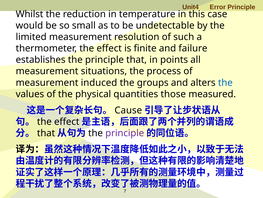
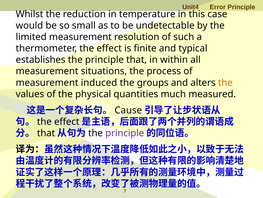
failure: failure -> typical (193, 48)
points: points -> within (174, 60)
the colour: blue -> orange (225, 82)
those: those -> much (173, 94)
